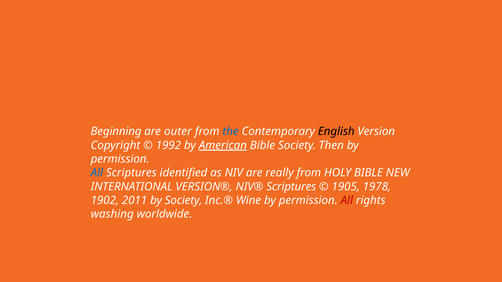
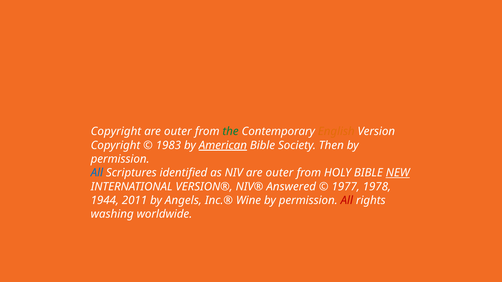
Beginning: Beginning -> Copyright (116, 132)
the colour: blue -> green (231, 132)
English colour: black -> orange (336, 132)
1992: 1992 -> 1983 (168, 145)
NIV are really: really -> outer (280, 173)
NEW underline: none -> present (398, 173)
NIV® Scriptures: Scriptures -> Answered (291, 187)
1905: 1905 -> 1977 (346, 187)
1902: 1902 -> 1944 (105, 201)
by Society: Society -> Angels (183, 201)
